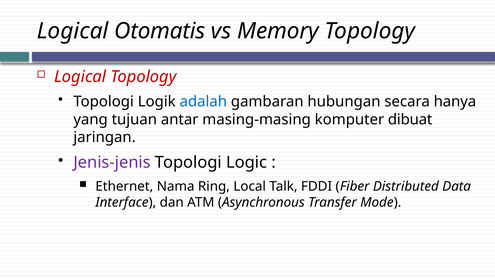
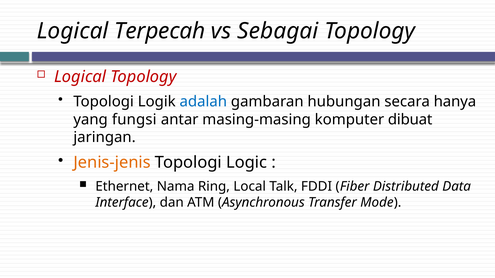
Otomatis: Otomatis -> Terpecah (160, 31)
Memory: Memory -> Sebagai (278, 31)
tujuan: tujuan -> fungsi (134, 120)
Jenis-jenis colour: purple -> orange (112, 163)
